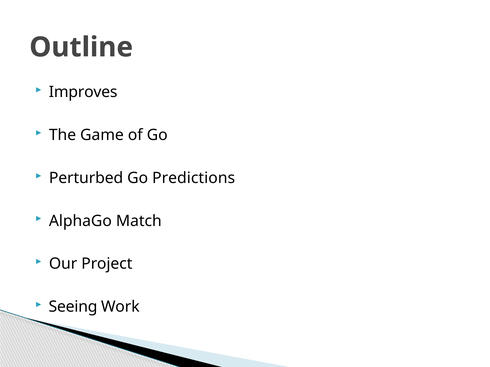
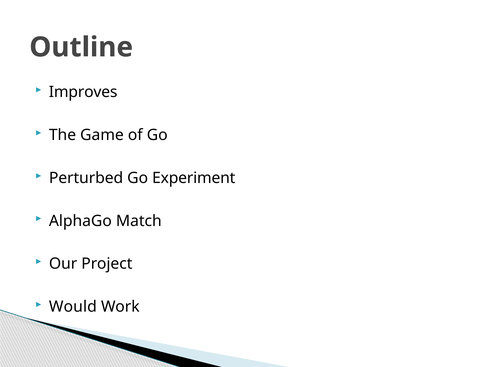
Predictions: Predictions -> Experiment (194, 178)
Seeing: Seeing -> Would (73, 307)
